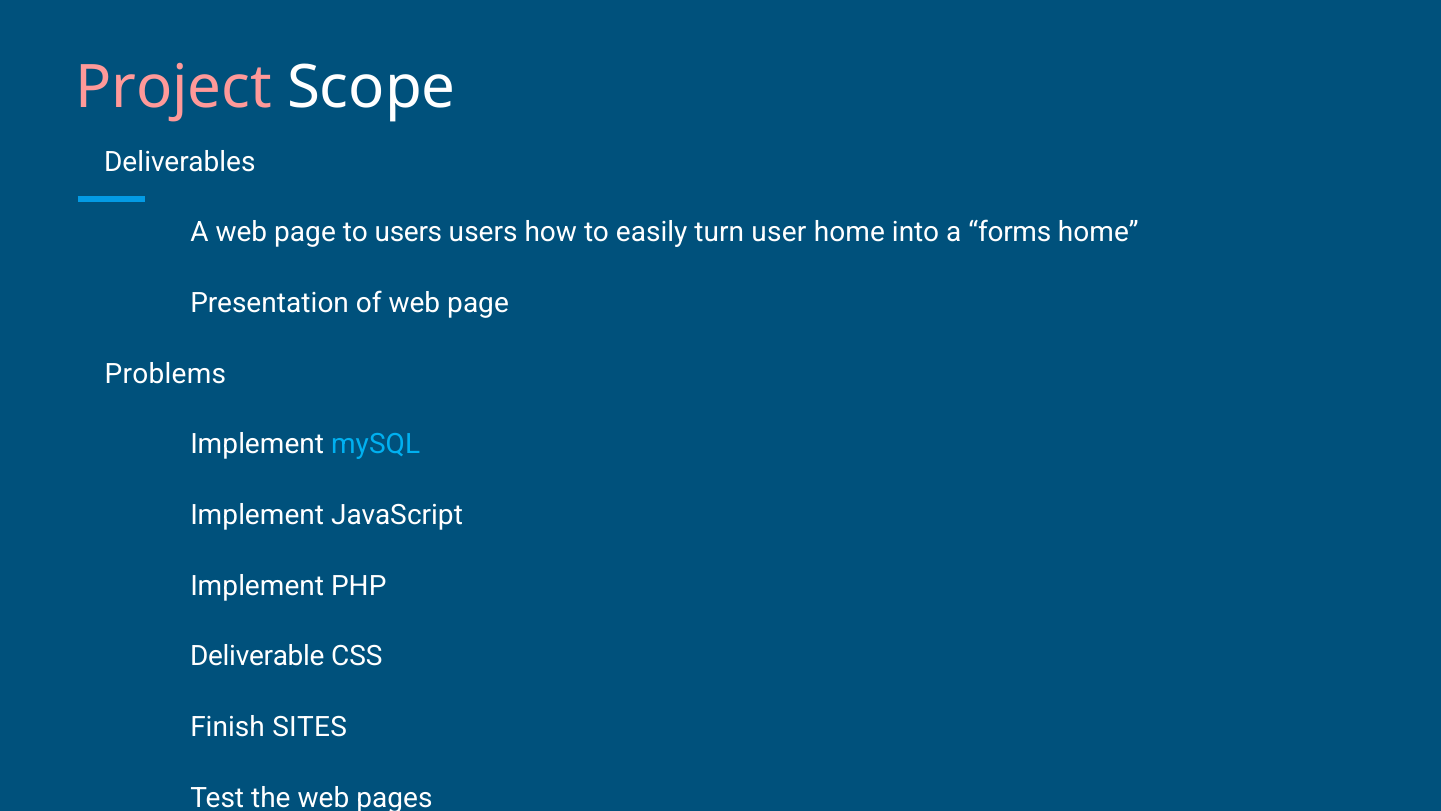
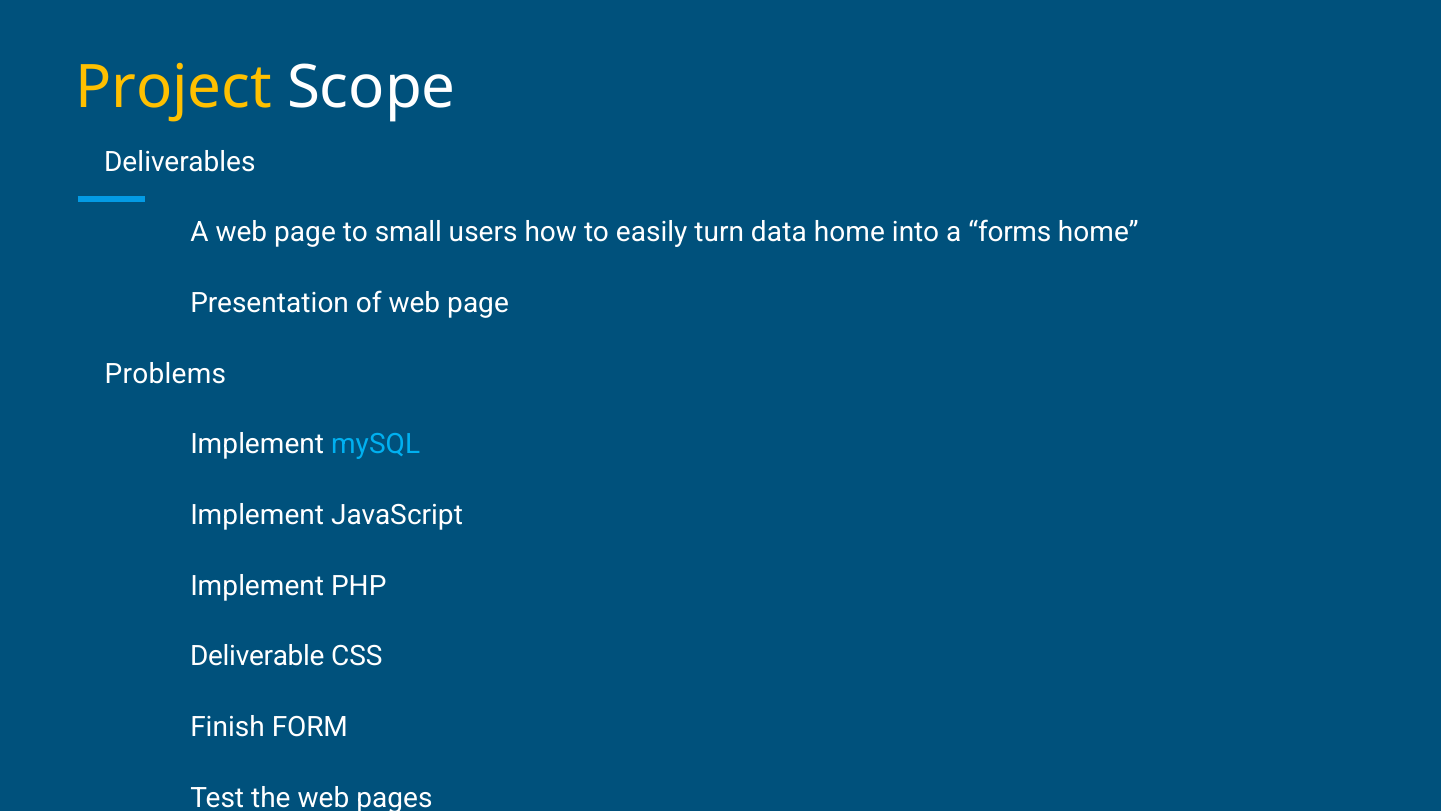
Project colour: pink -> yellow (174, 87)
to users: users -> small (408, 233)
turn user: user -> data (779, 233)
SITES: SITES -> FORM (310, 727)
